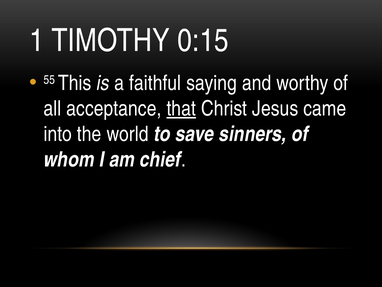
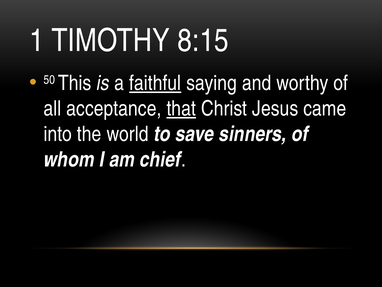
0:15: 0:15 -> 8:15 (203, 40)
55: 55 -> 50 (49, 80)
faithful underline: none -> present (155, 83)
